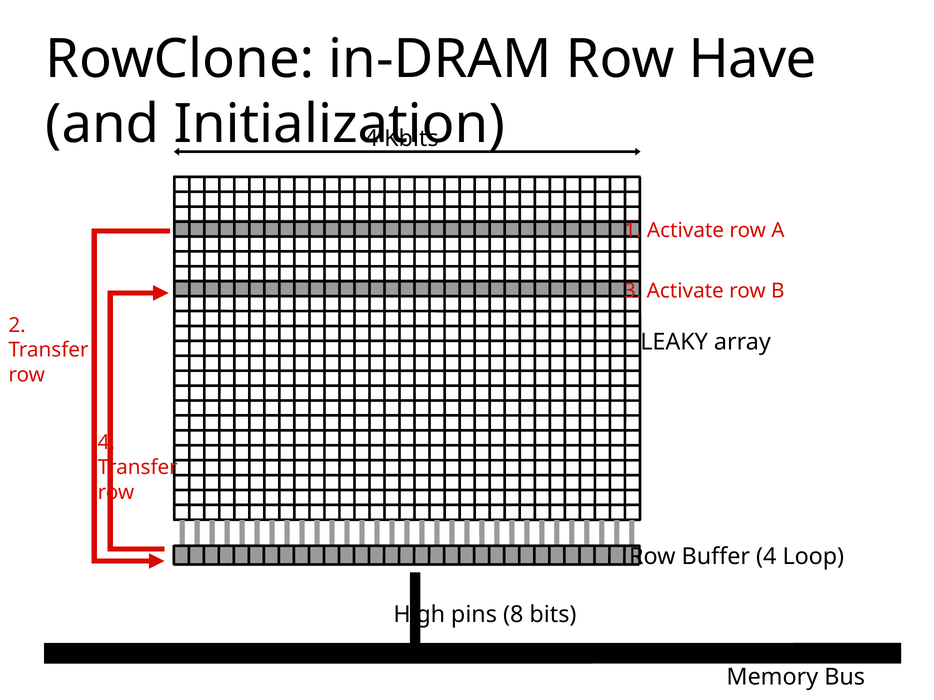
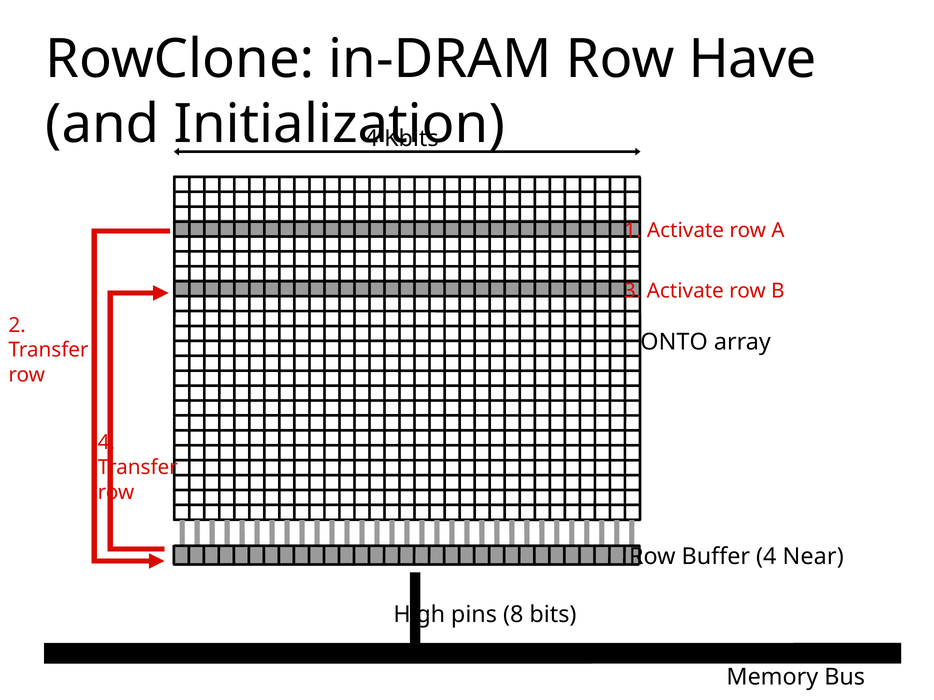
LEAKY: LEAKY -> ONTO (674, 342)
Loop: Loop -> Near (813, 557)
